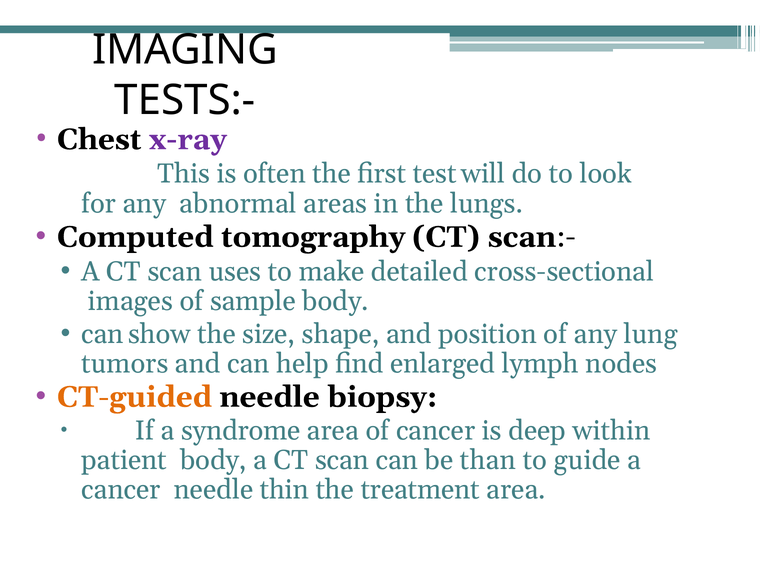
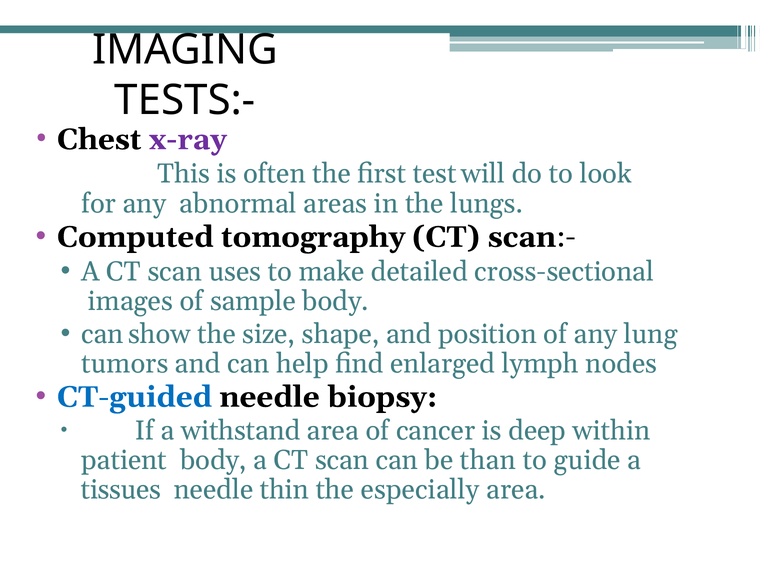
CT-guided colour: orange -> blue (135, 397)
syndrome: syndrome -> withstand (241, 431)
cancer: cancer -> tissues (121, 490)
treatment: treatment -> especially (420, 490)
